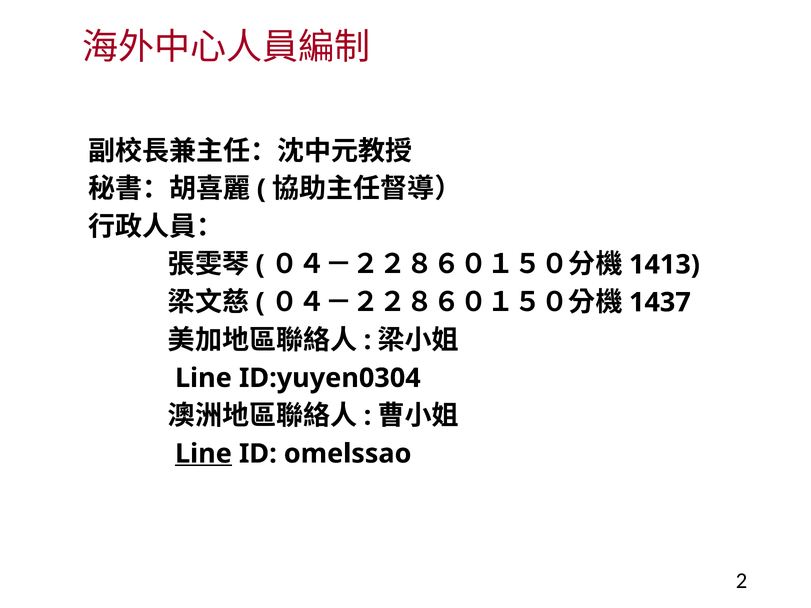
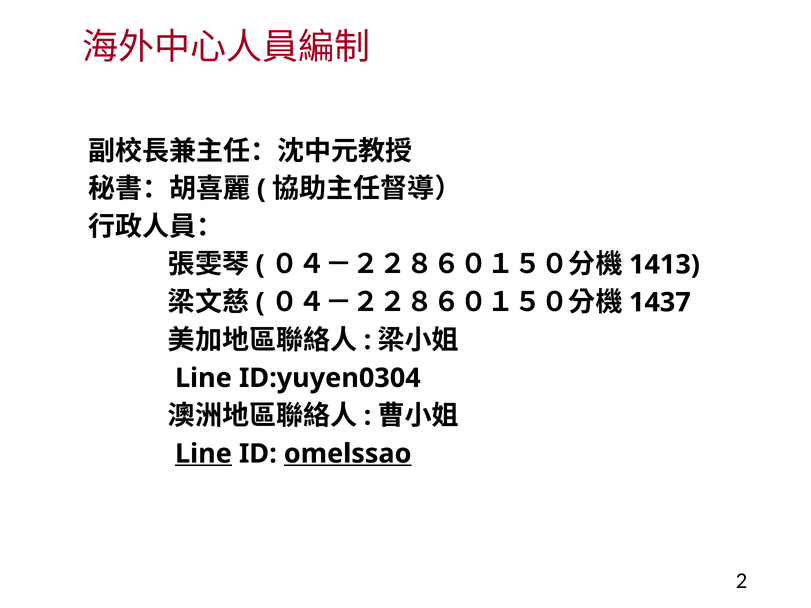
omelssao underline: none -> present (348, 454)
